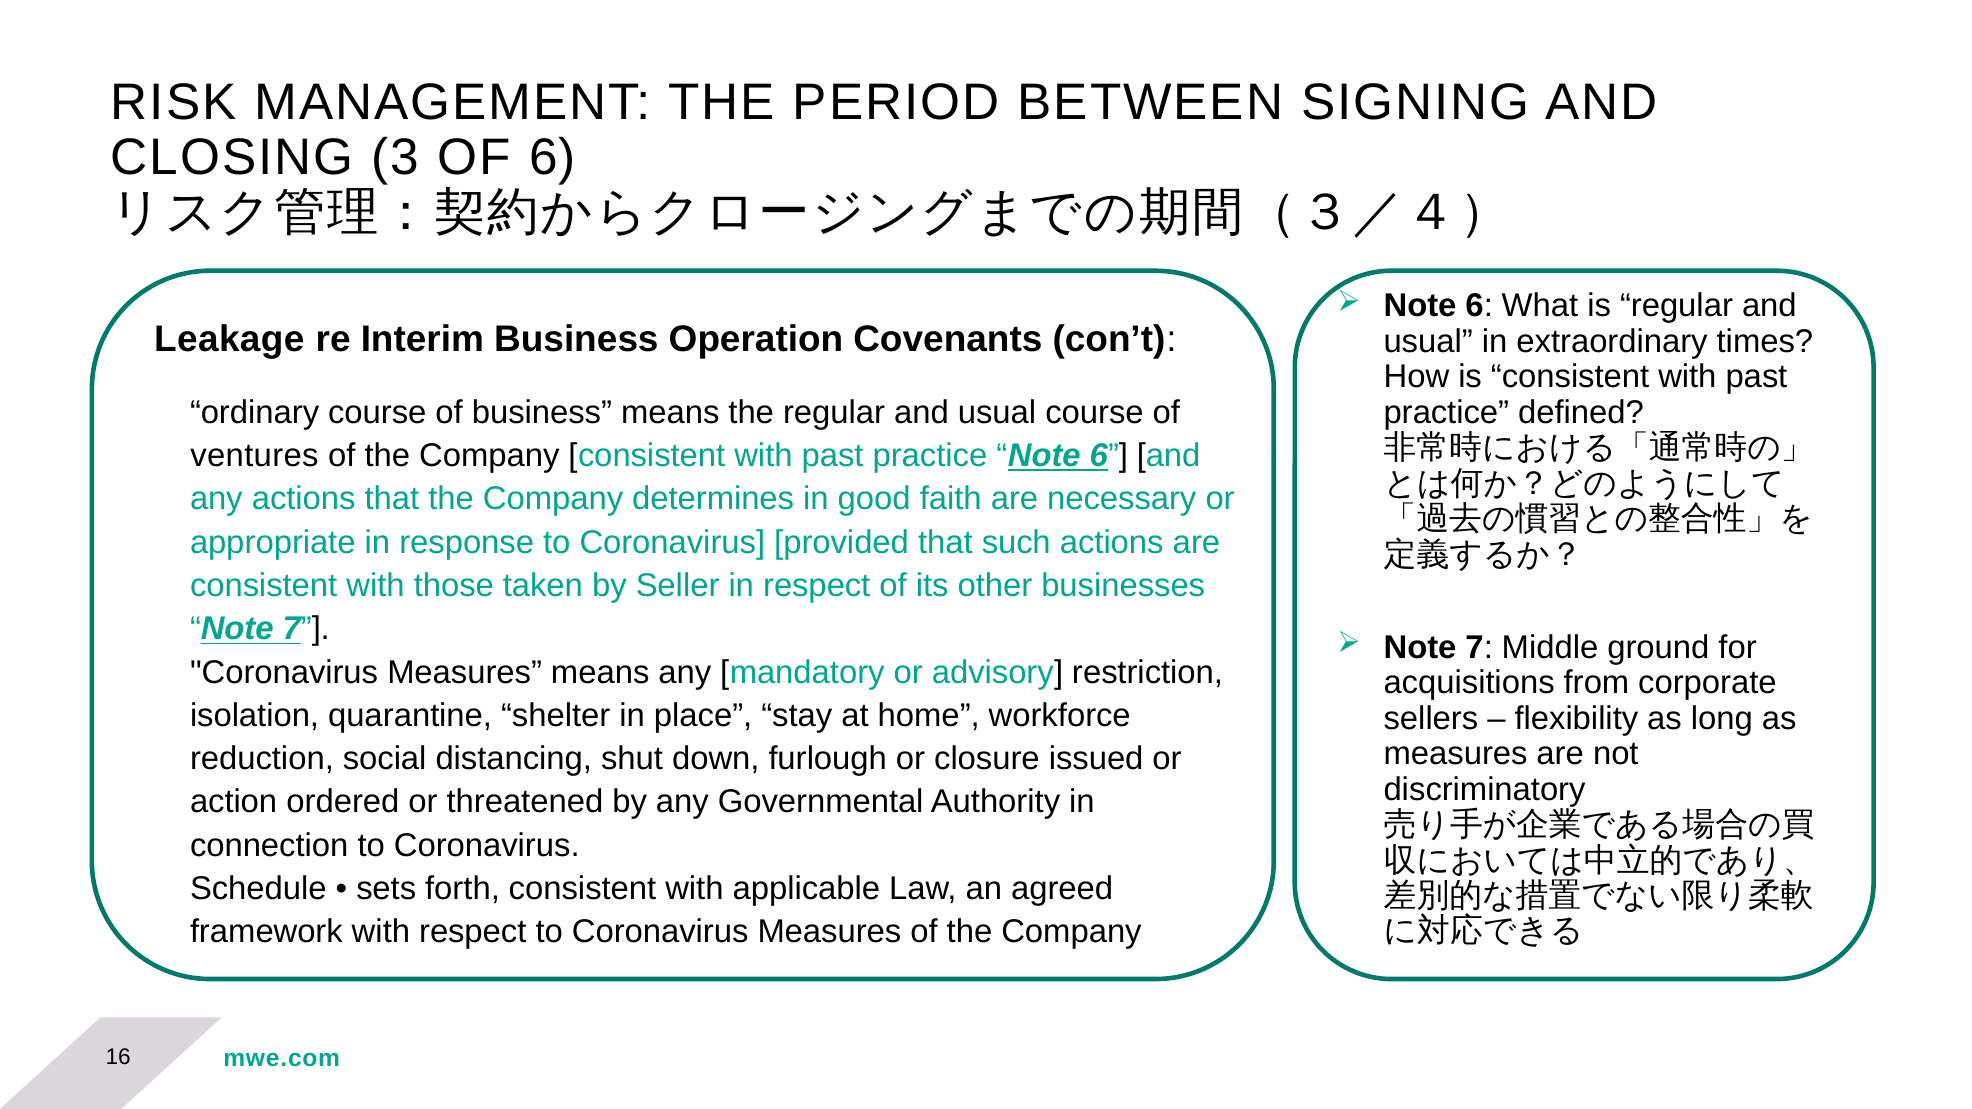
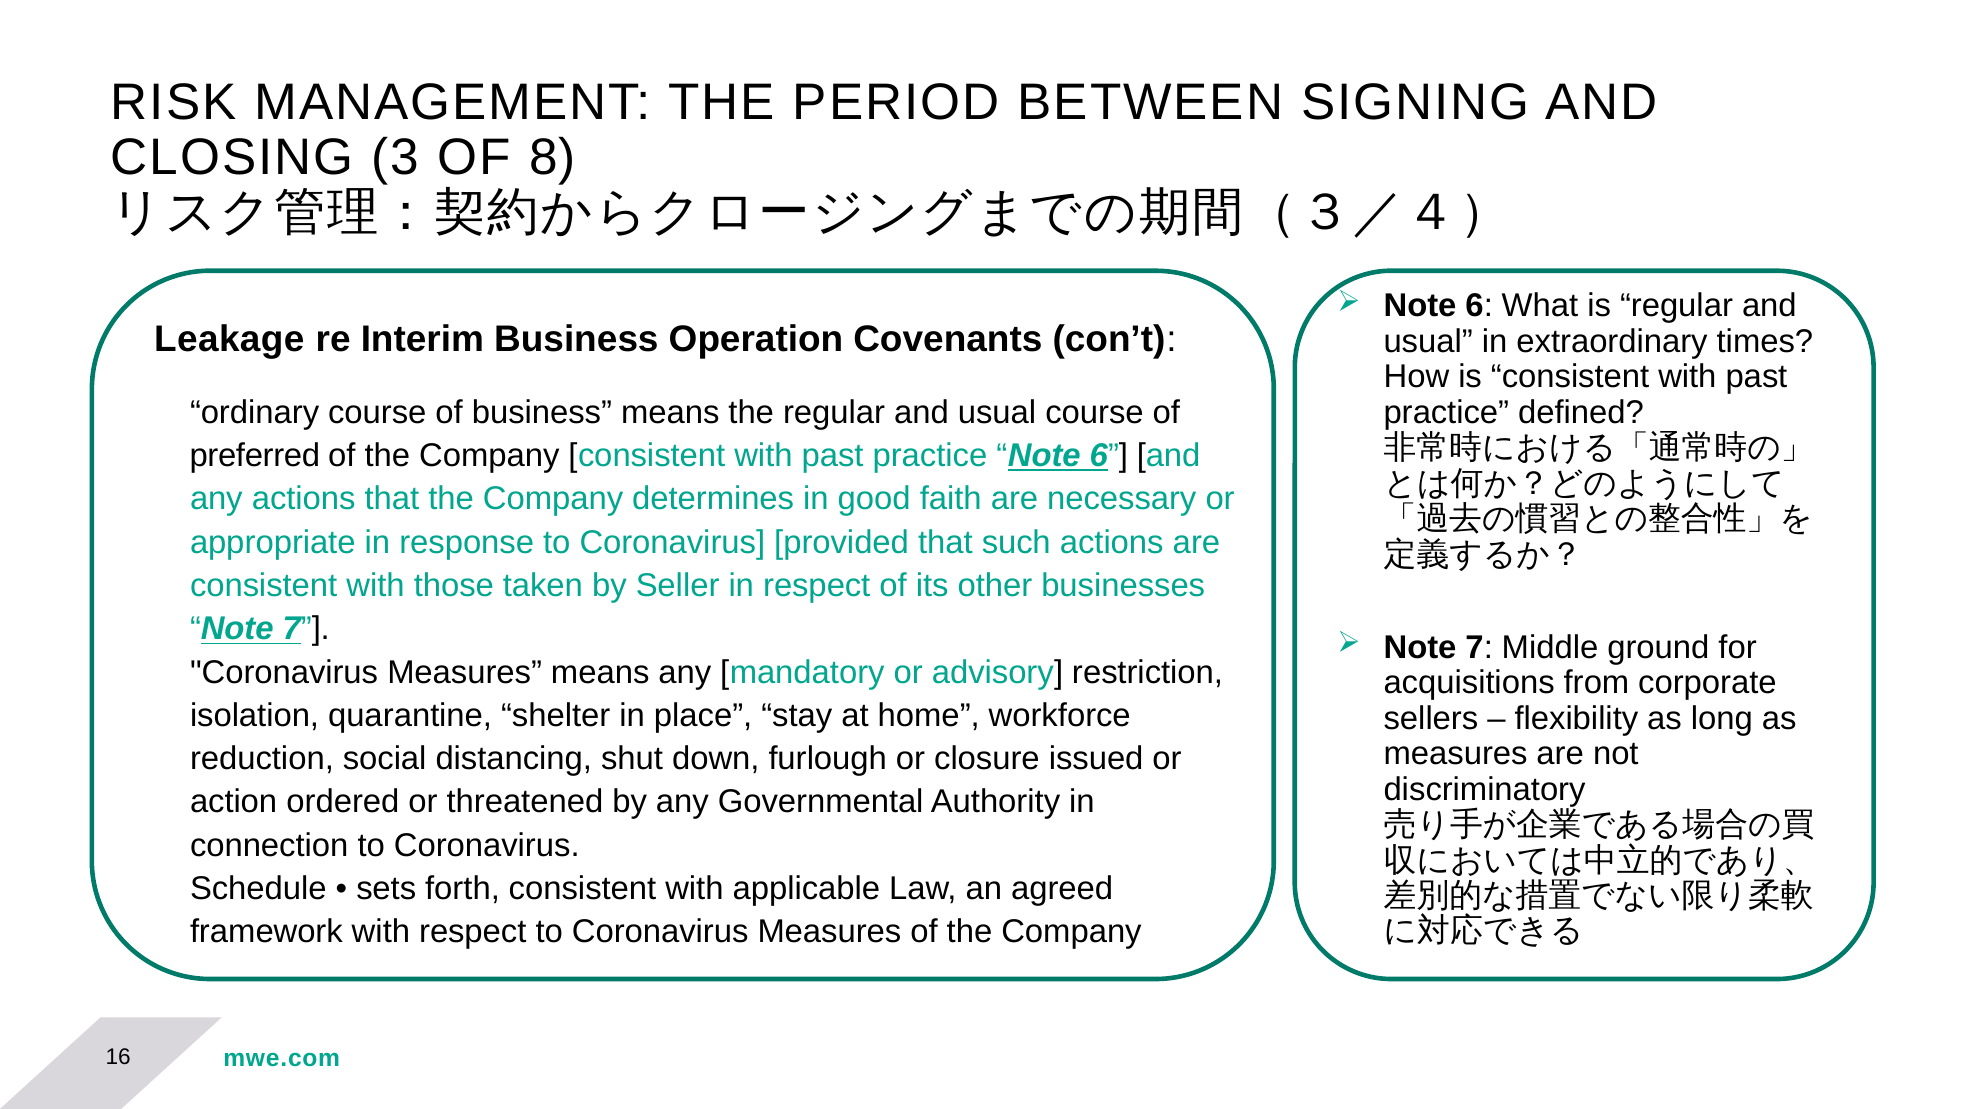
OF 6: 6 -> 8 (553, 158)
ventures: ventures -> preferred (255, 456)
